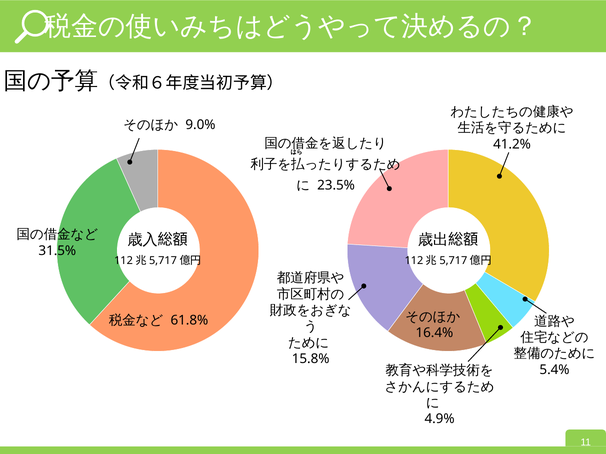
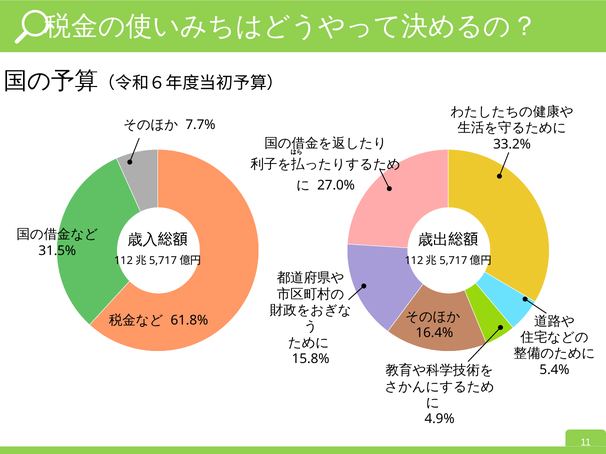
9.0%: 9.0% -> 7.7% (200, 125)
41.2%: 41.2% -> 33.2% (512, 144)
23.5%: 23.5% -> 27.0% (336, 186)
